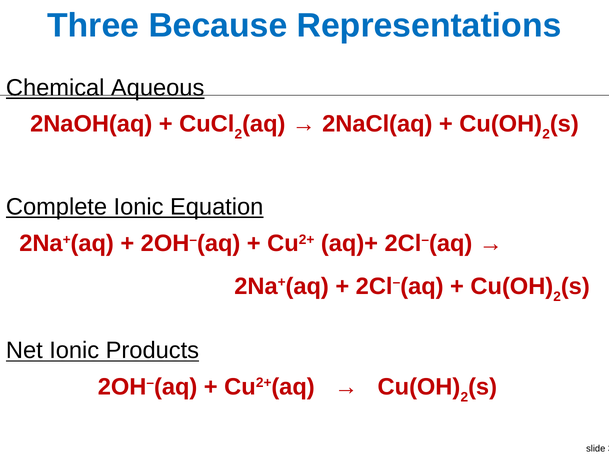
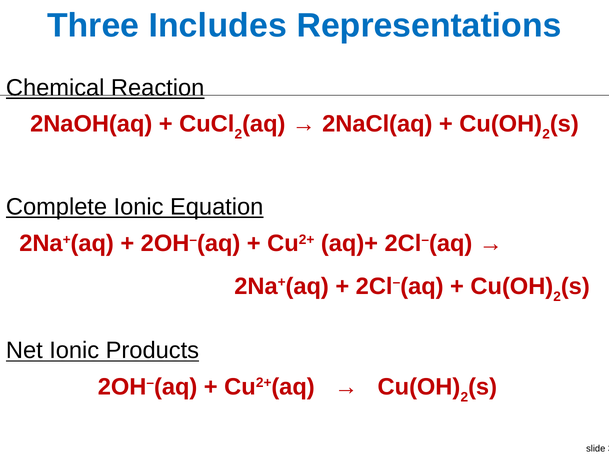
Because: Because -> Includes (218, 26)
Aqueous: Aqueous -> Reaction (158, 88)
